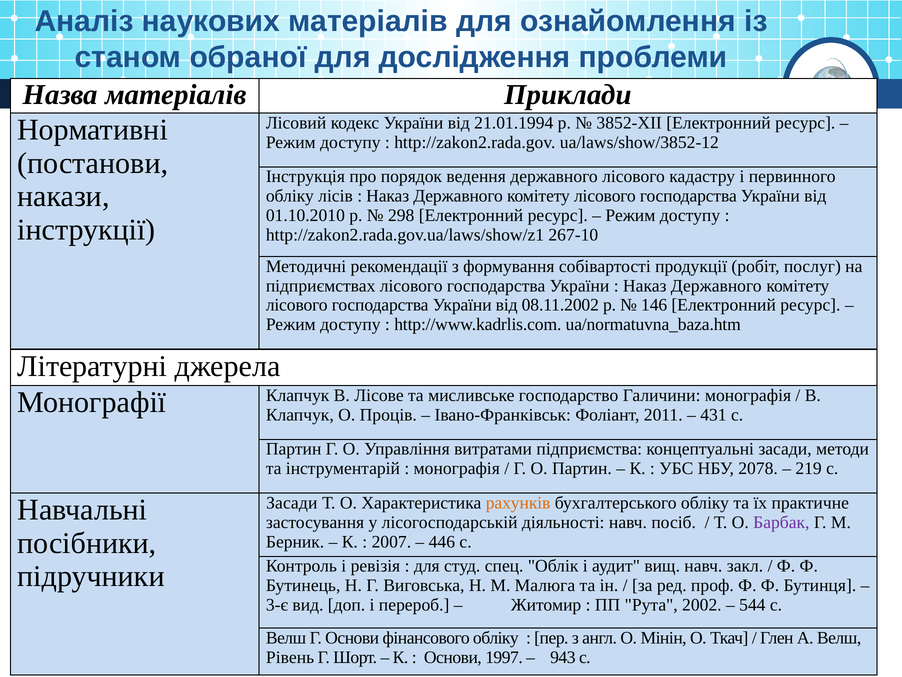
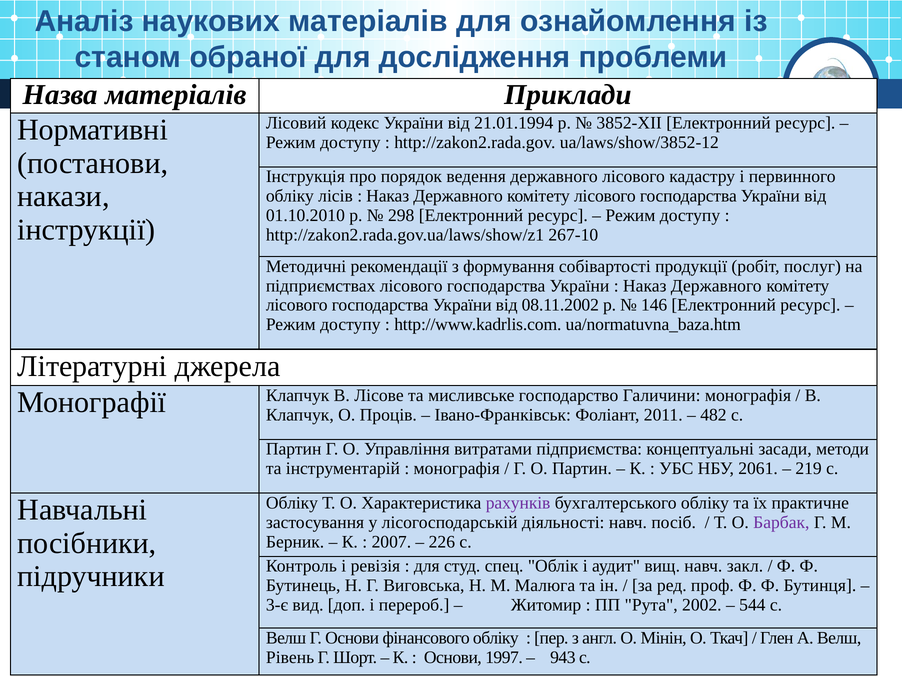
431: 431 -> 482 (713, 414)
2078: 2078 -> 2061 (758, 468)
Засади: Засади -> Обліку (292, 503)
рахунків colour: orange -> purple (518, 503)
446: 446 -> 226 (442, 541)
